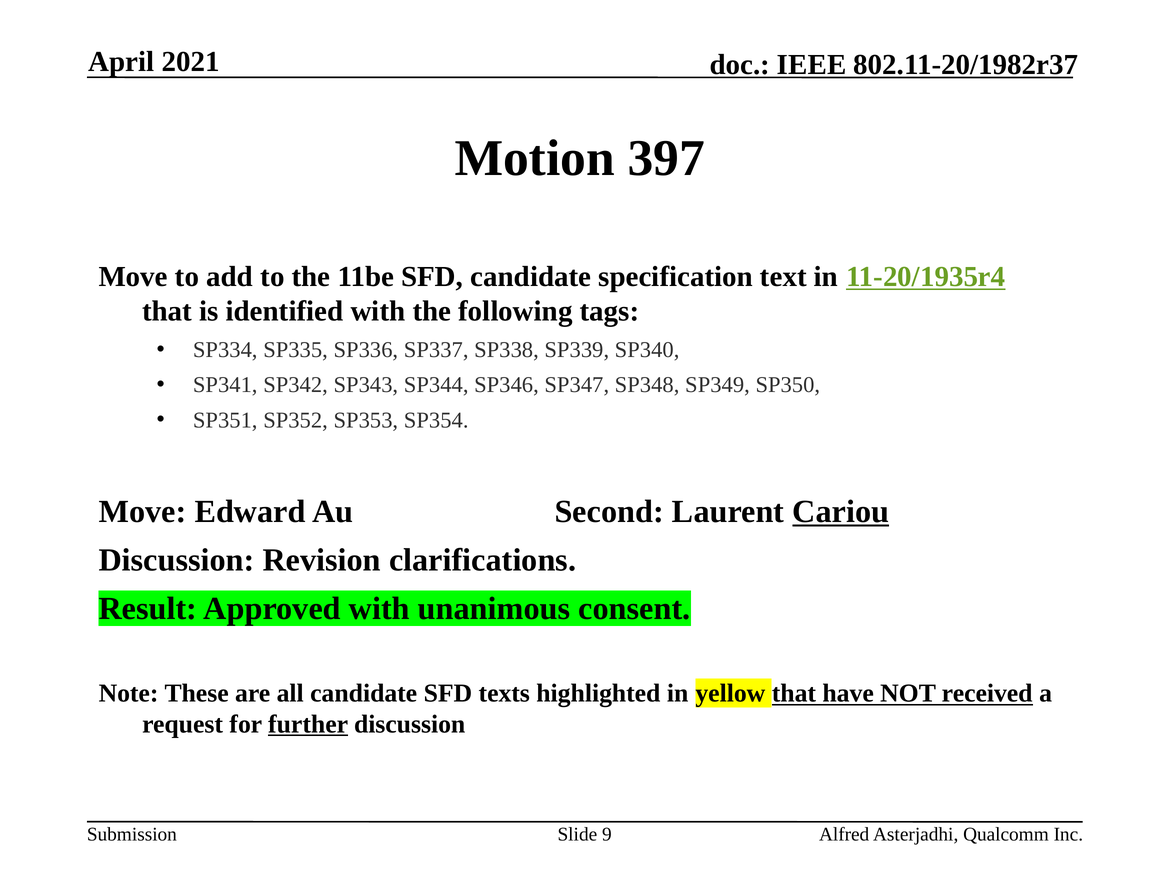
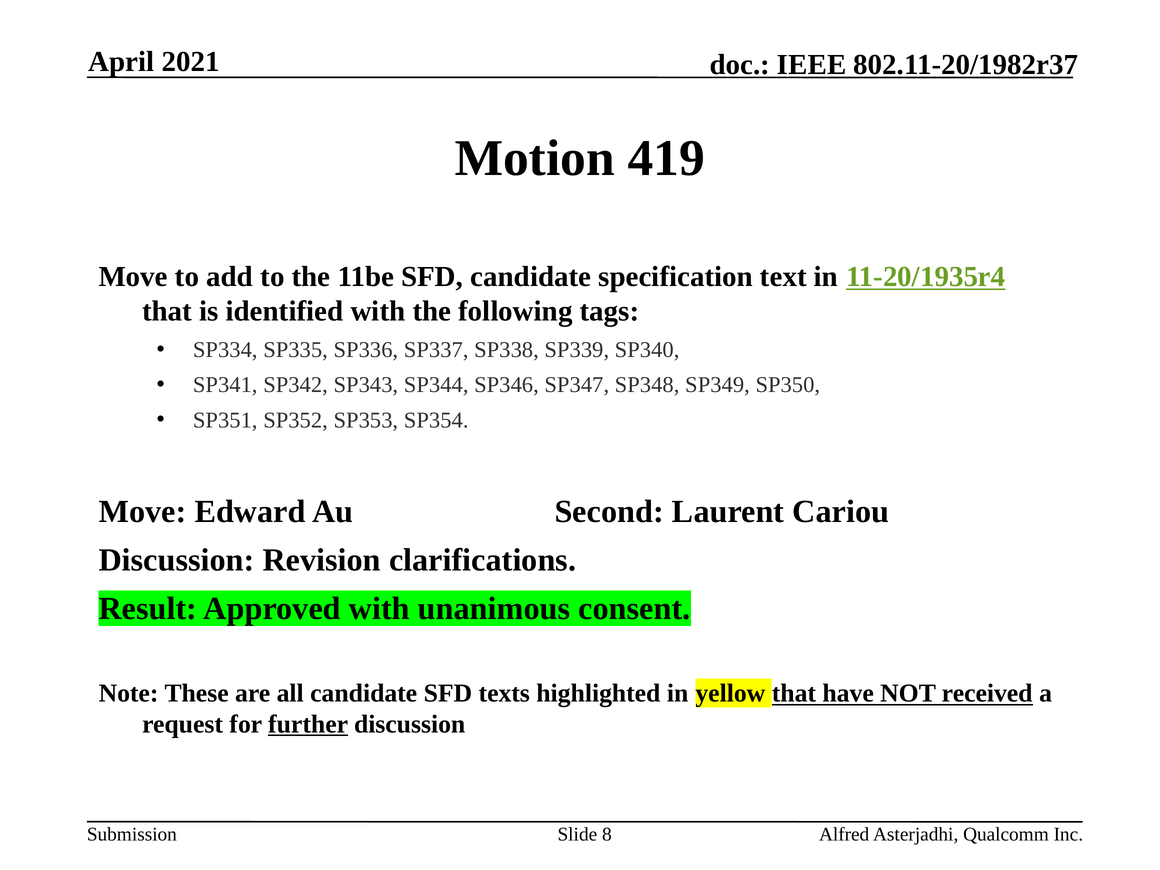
397: 397 -> 419 (666, 158)
Cariou underline: present -> none (841, 512)
9: 9 -> 8 (607, 834)
